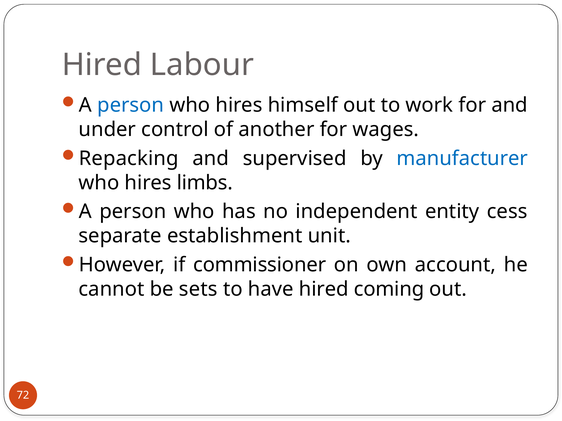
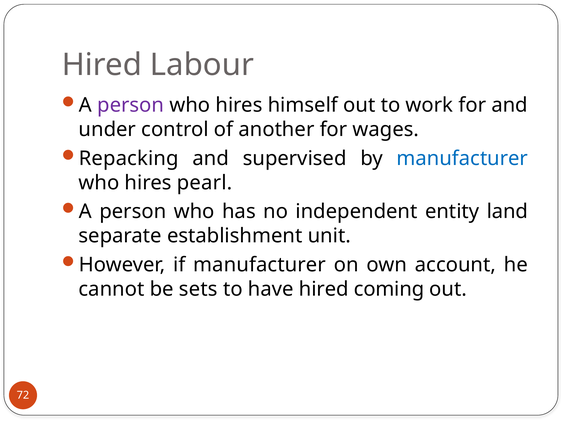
person colour: blue -> purple (131, 105)
limbs: limbs -> pearl (205, 183)
cess: cess -> land (507, 212)
if commissioner: commissioner -> manufacturer (260, 265)
